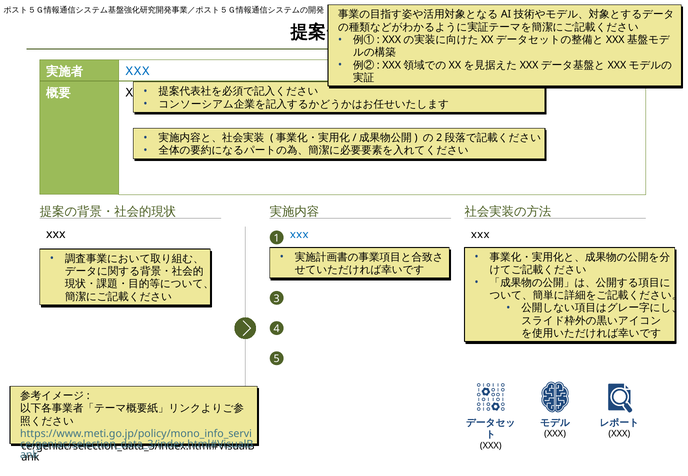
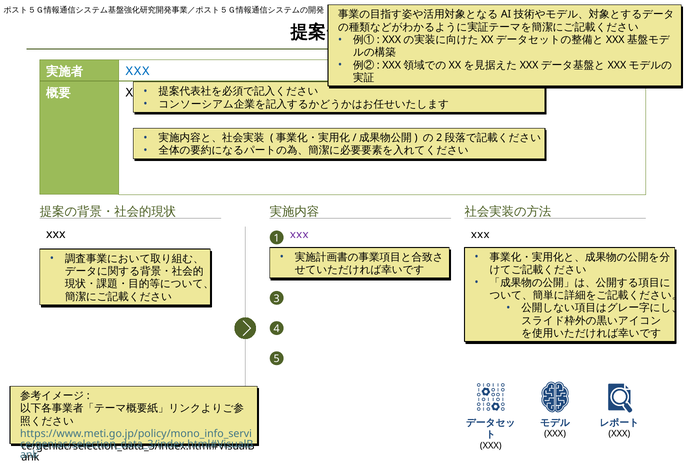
xxx colour: blue -> purple (299, 235)
